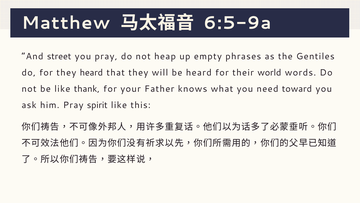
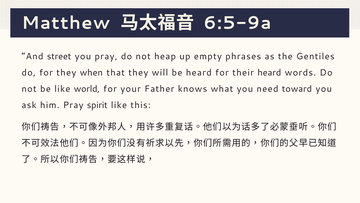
they heard: heard -> when (91, 72)
their world: world -> heard (269, 72)
thank: thank -> world (87, 89)
